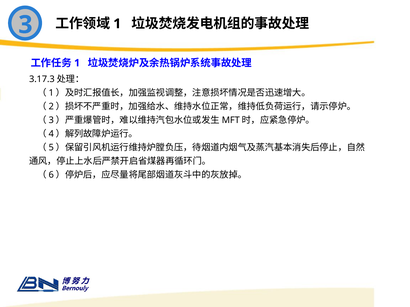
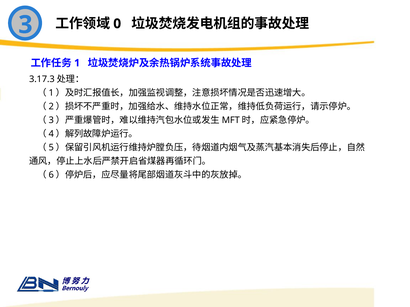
1: 1 -> 0 (117, 24)
